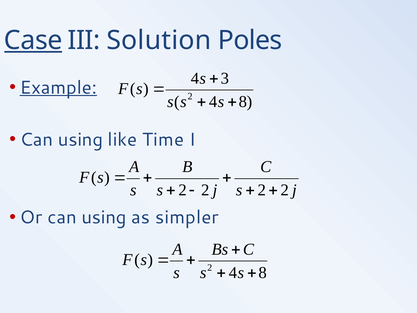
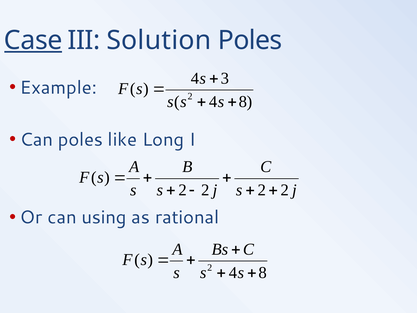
Example underline: present -> none (58, 87)
using: using -> poles (81, 139)
Time: Time -> Long (163, 139)
simpler: simpler -> rational (187, 217)
